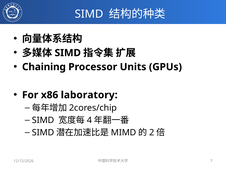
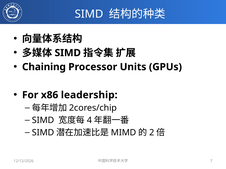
laboratory: laboratory -> leadership (89, 95)
